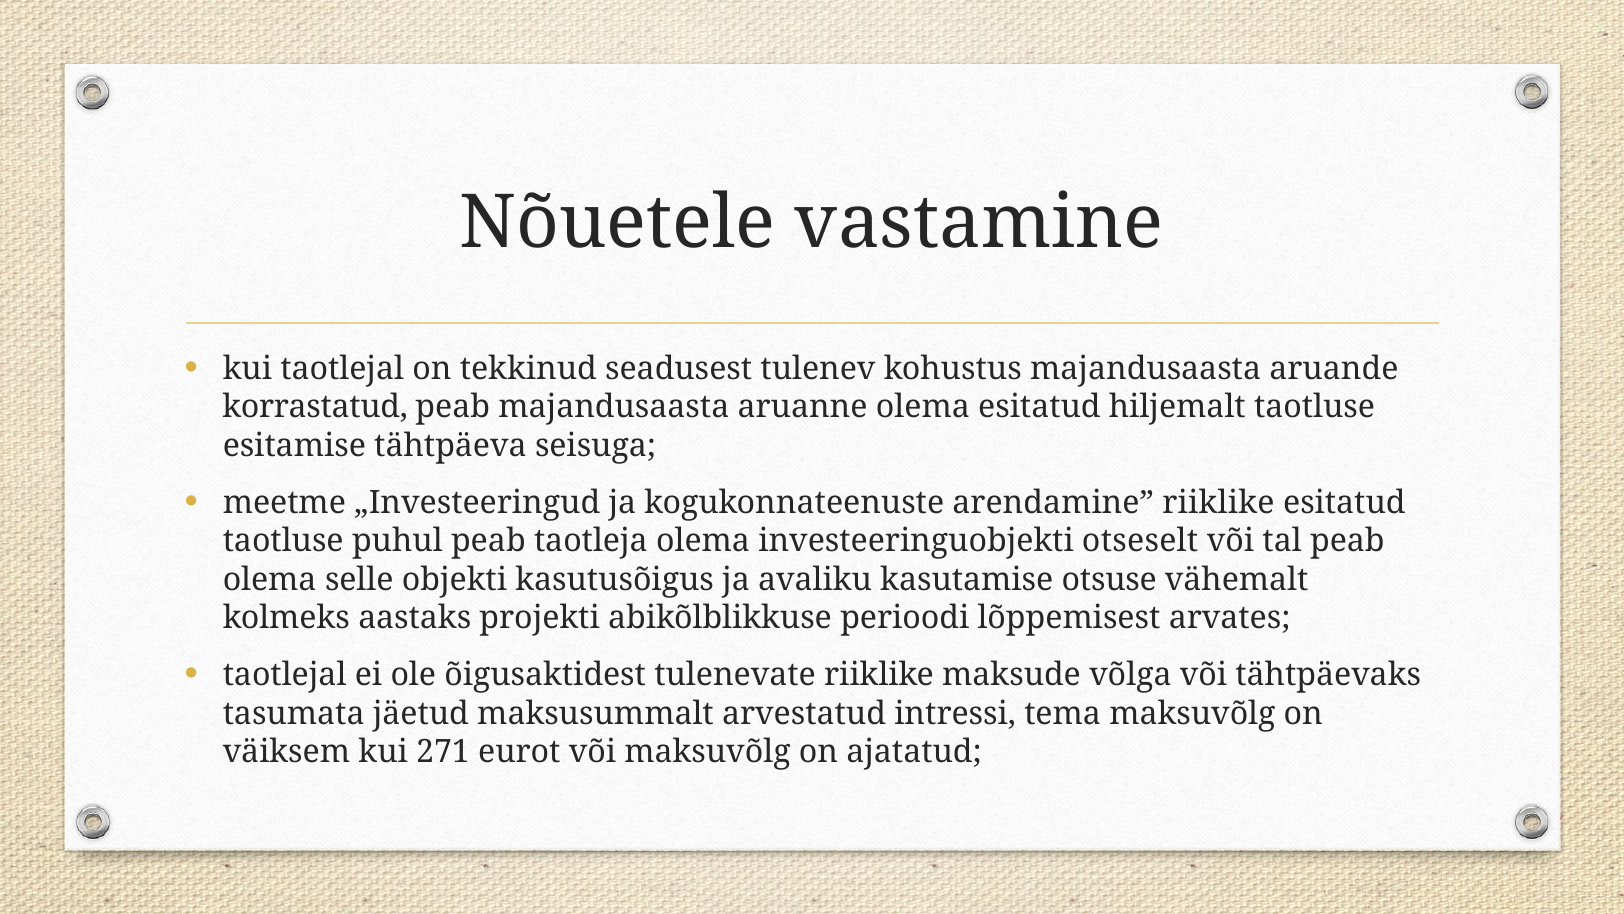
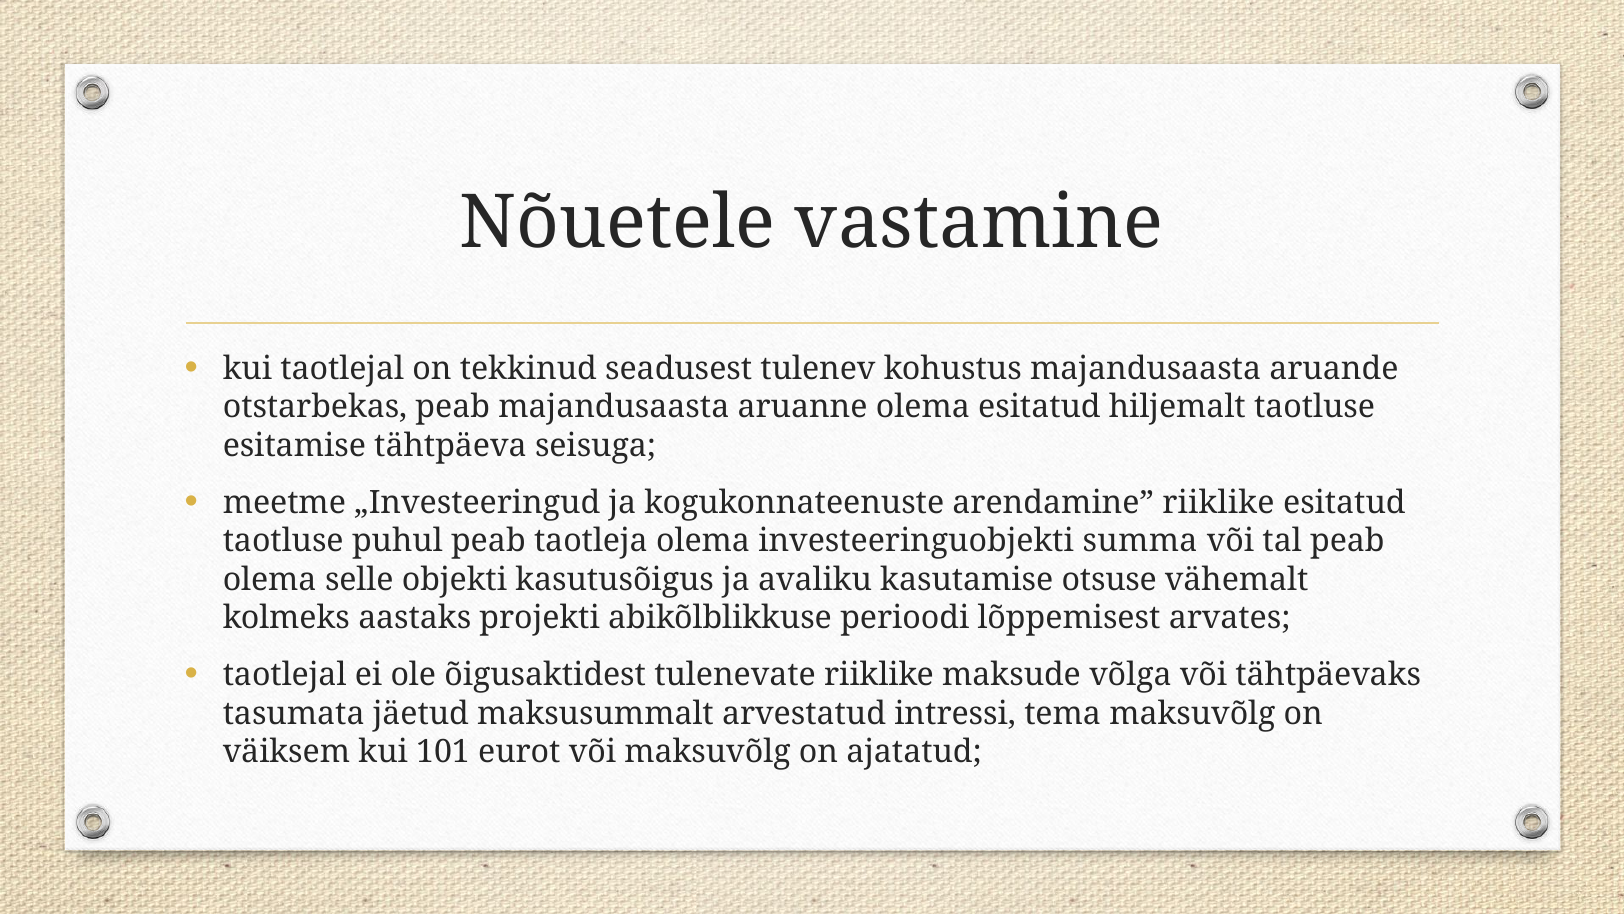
korrastatud: korrastatud -> otstarbekas (315, 407)
otseselt: otseselt -> summa (1140, 541)
271: 271 -> 101 (443, 752)
